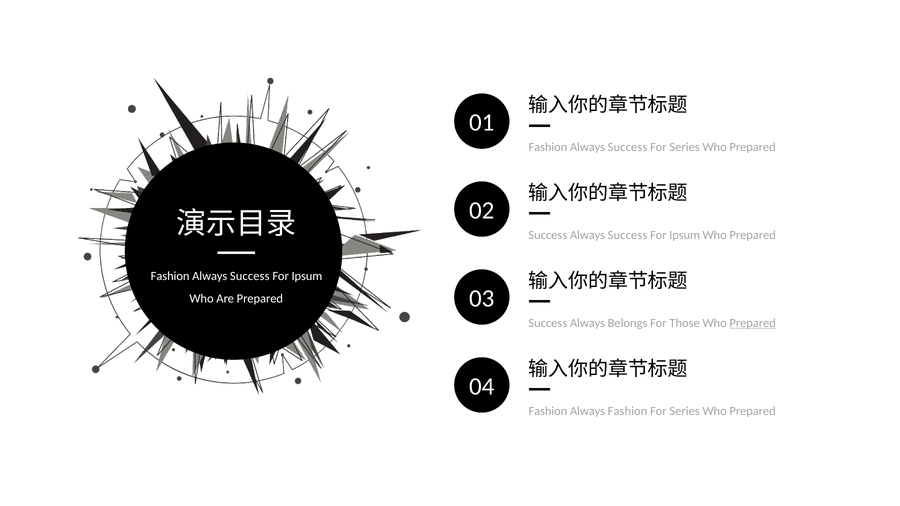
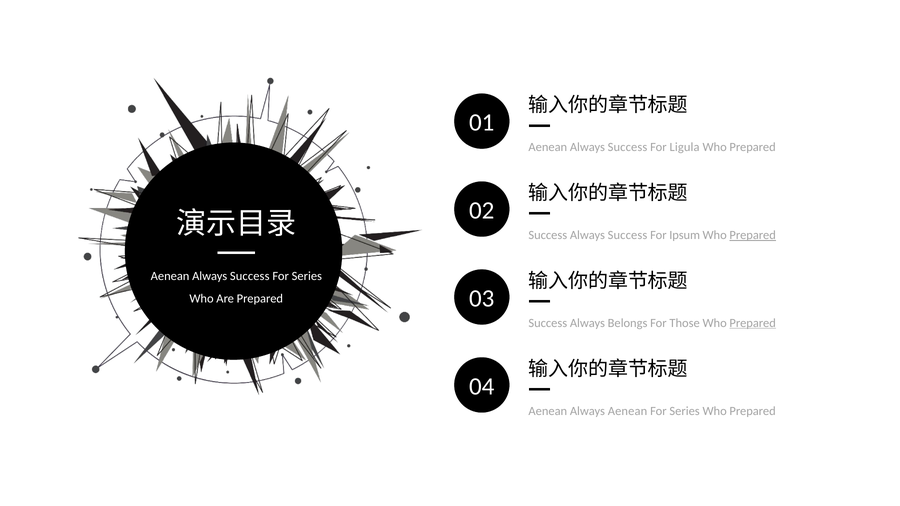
Fashion: Fashion -> Aenean (548, 147)
Series: Series -> Ligula (685, 147)
Prepared underline: none -> present (753, 235)
Fashion: Fashion -> Aenean (170, 276)
Ipsum: Ipsum -> Series (307, 276)
Fashion: Fashion -> Aenean (548, 411)
Always Fashion: Fashion -> Aenean (627, 411)
